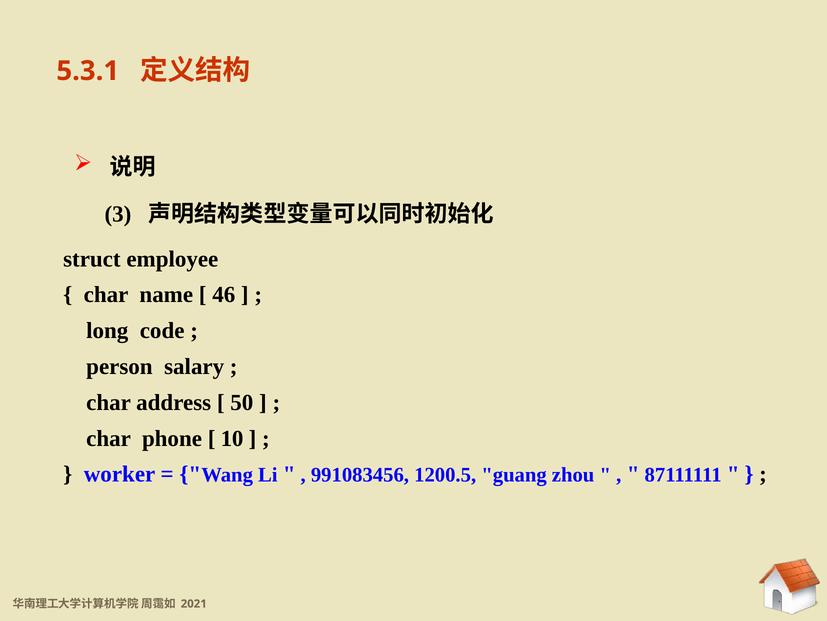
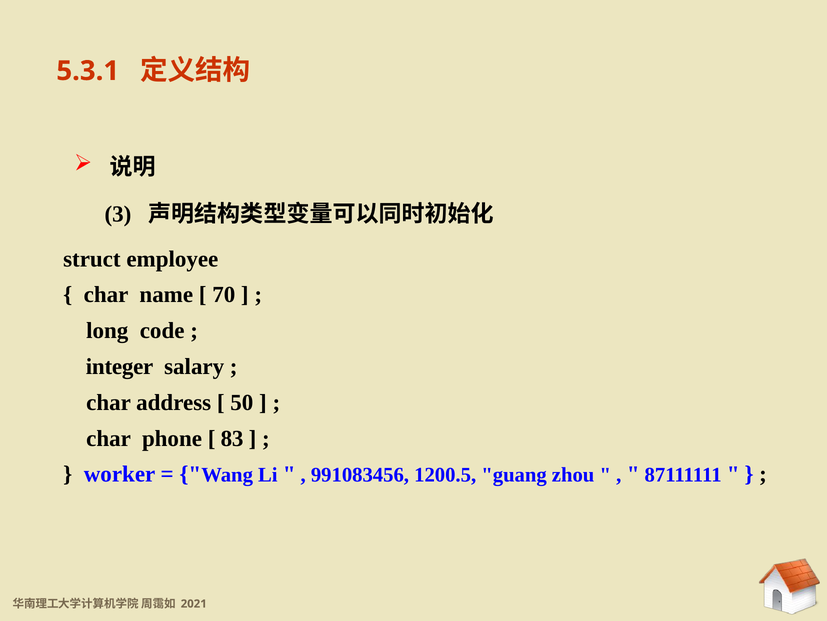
46: 46 -> 70 (224, 294)
person: person -> integer (120, 366)
10: 10 -> 83 (232, 438)
